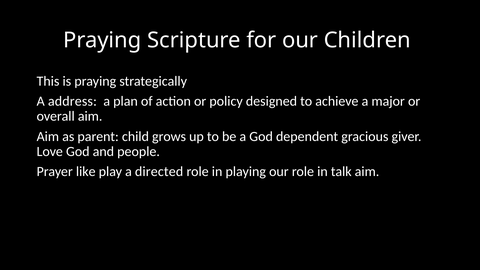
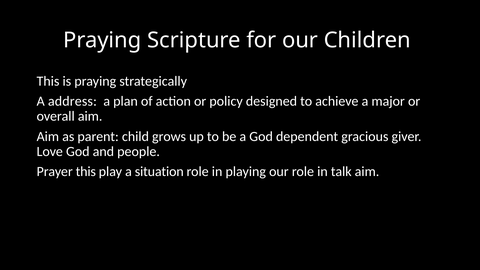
Prayer like: like -> this (86, 172)
directed: directed -> situation (159, 172)
